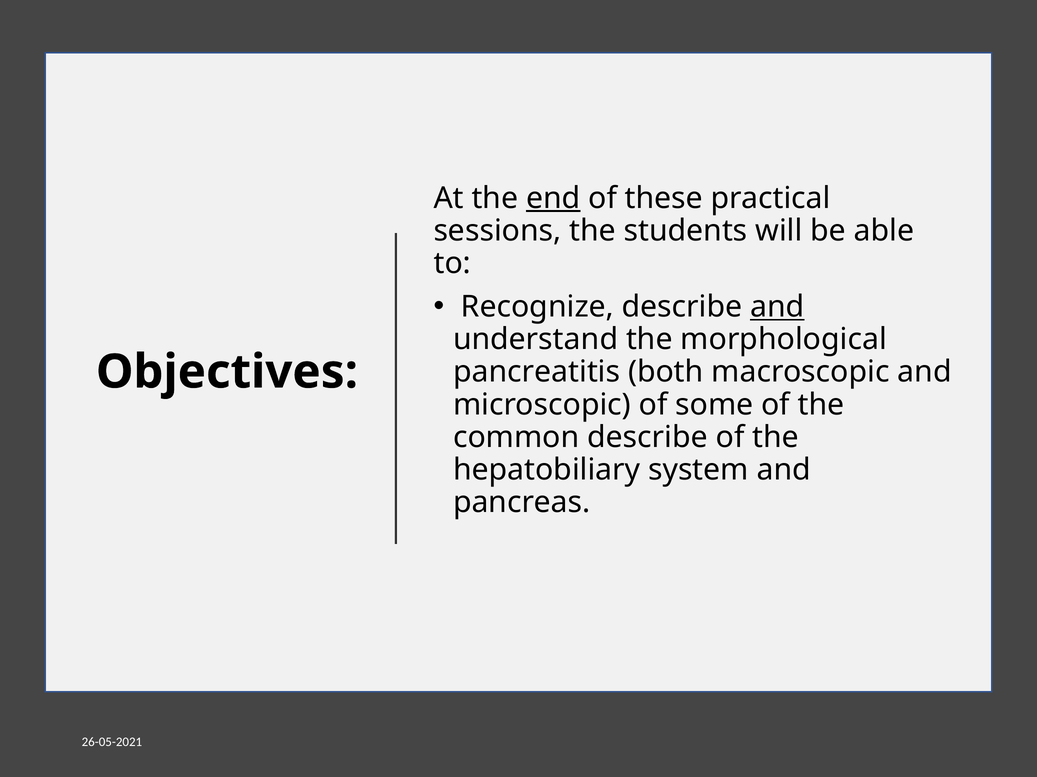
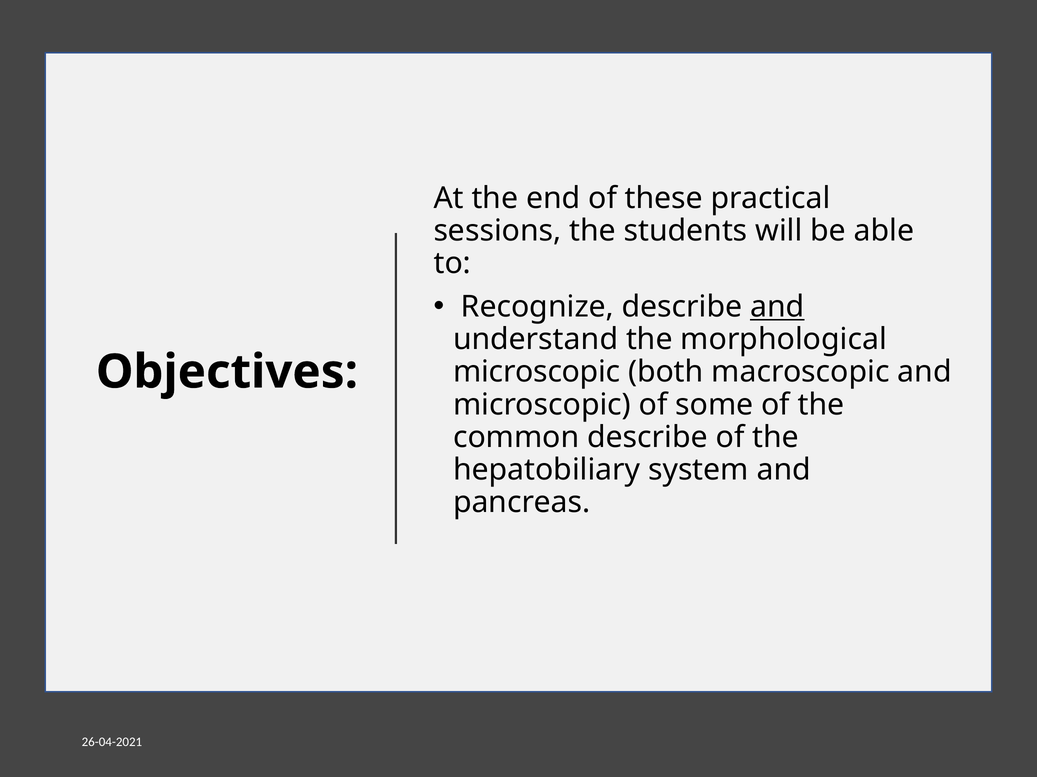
end underline: present -> none (553, 198)
pancreatitis: pancreatitis -> microscopic (537, 372)
26-05-2021: 26-05-2021 -> 26-04-2021 (112, 742)
